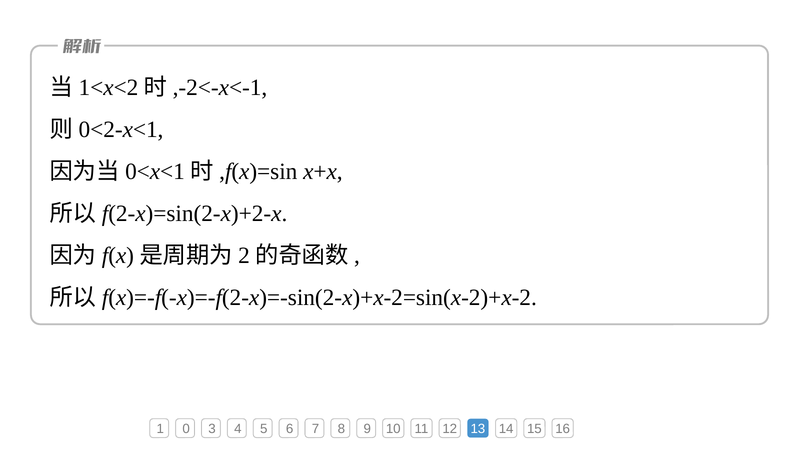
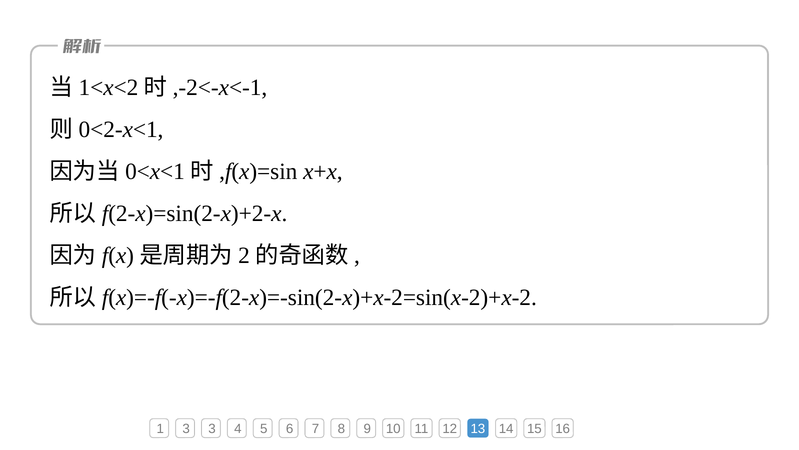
1 0: 0 -> 3 (186, 429)
